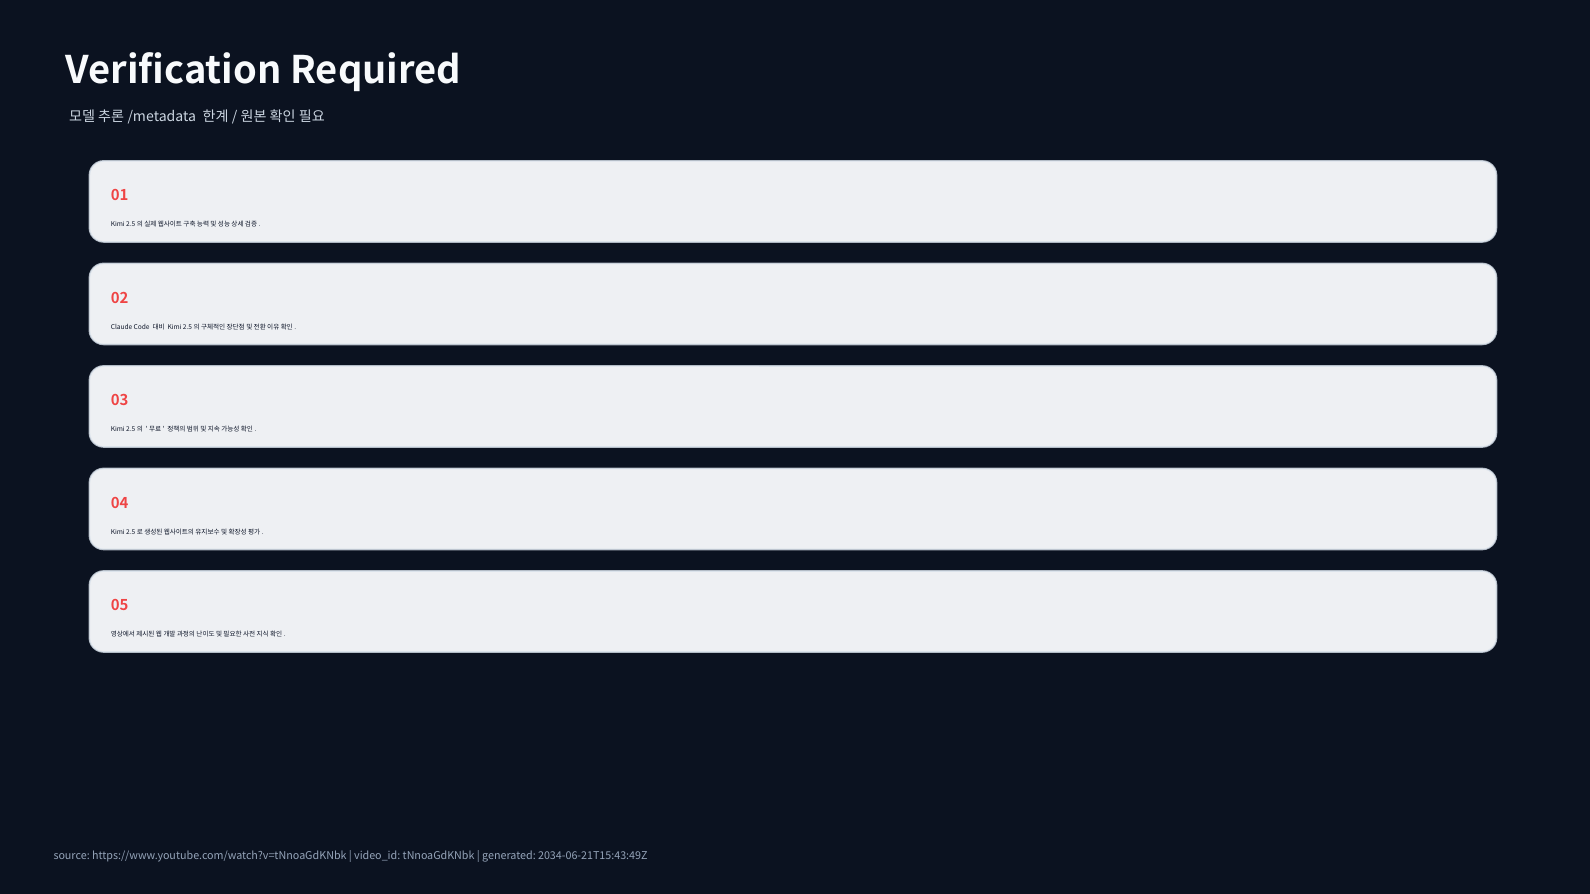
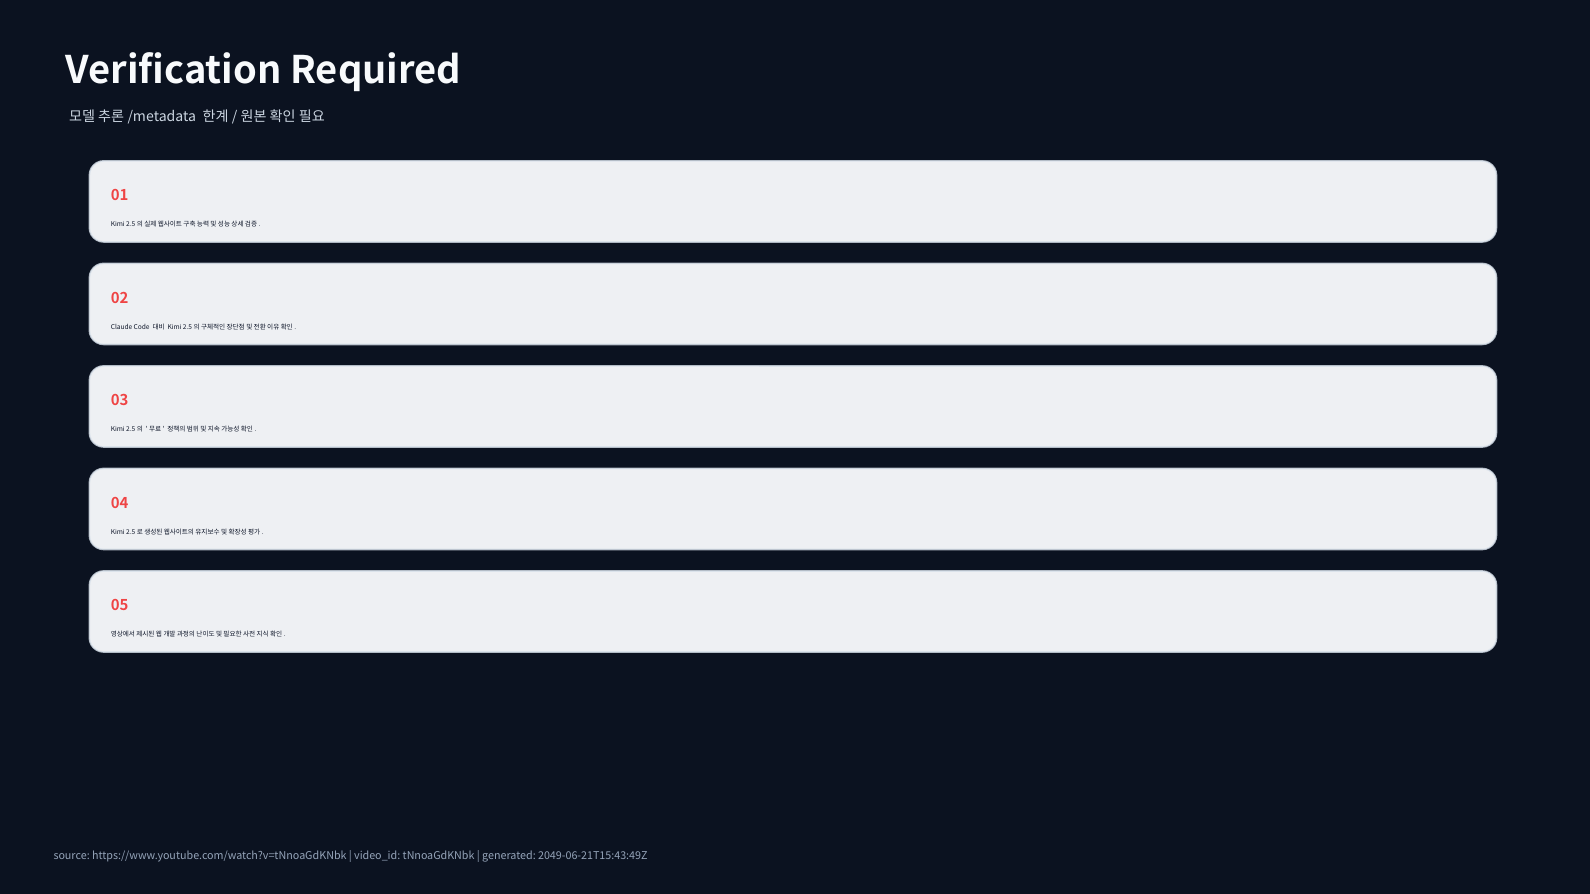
2034-06-21T15:43:49Z: 2034-06-21T15:43:49Z -> 2049-06-21T15:43:49Z (593, 856)
